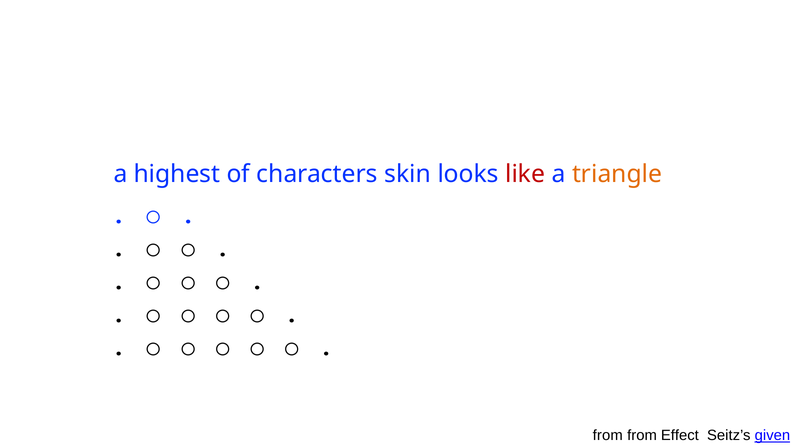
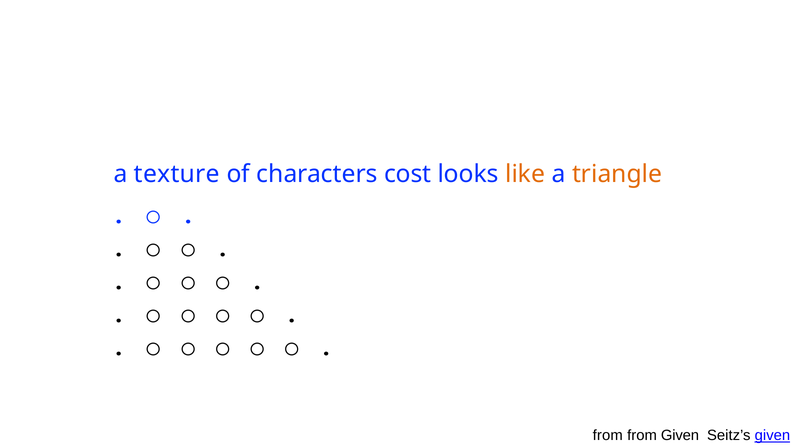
highest: highest -> texture (177, 174)
skin: skin -> cost (408, 174)
like colour: red -> orange (525, 174)
from Effect: Effect -> Given (680, 435)
